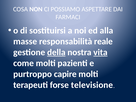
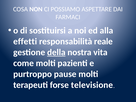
masse: masse -> effetti (25, 41)
vita underline: present -> none (100, 52)
capire: capire -> pause (65, 74)
